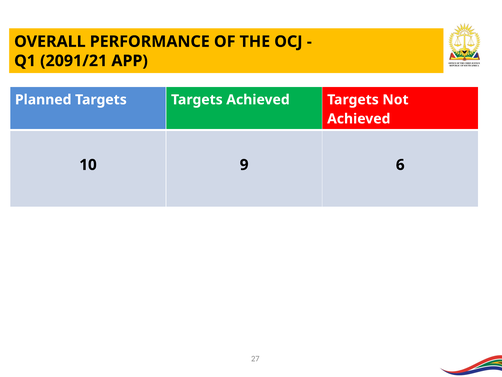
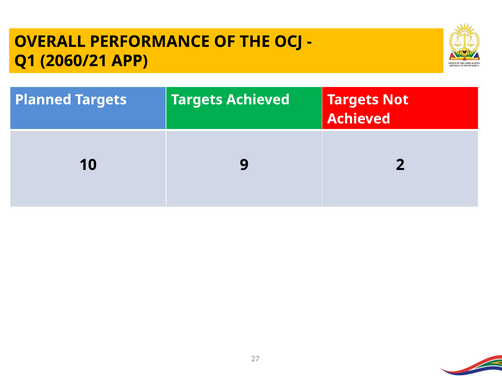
2091/21: 2091/21 -> 2060/21 (74, 61)
6: 6 -> 2 (400, 165)
